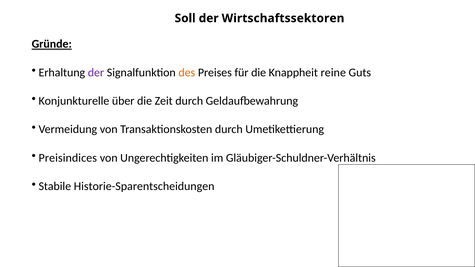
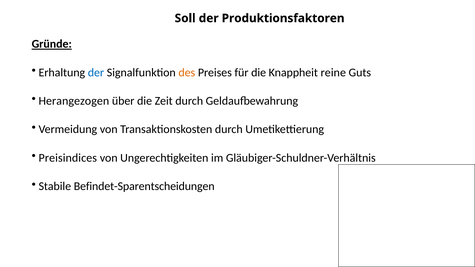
Wirtschaftssektoren: Wirtschaftssektoren -> Produktionsfaktoren (283, 18)
der colour: purple -> blue (96, 72)
Konjunkturelle: Konjunkturelle -> Herangezogen (74, 101)
Historie-Sparentscheidungen: Historie-Sparentscheidungen -> Befindet-Sparentscheidungen (144, 186)
